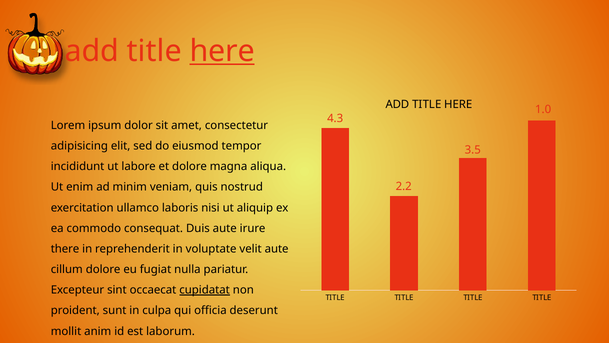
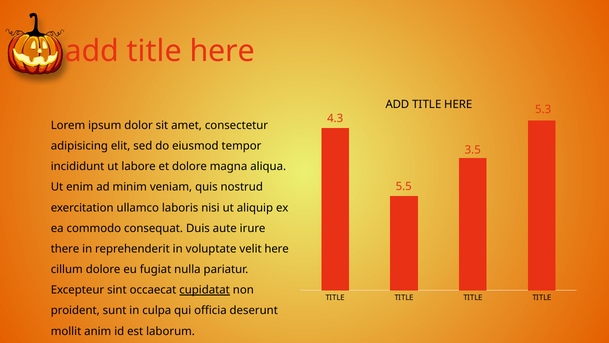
here underline: present -> none (222, 51)
1.0: 1.0 -> 5.3 (543, 109)
2.2: 2.2 -> 5.5 (404, 186)
velit aute: aute -> here (277, 249)
